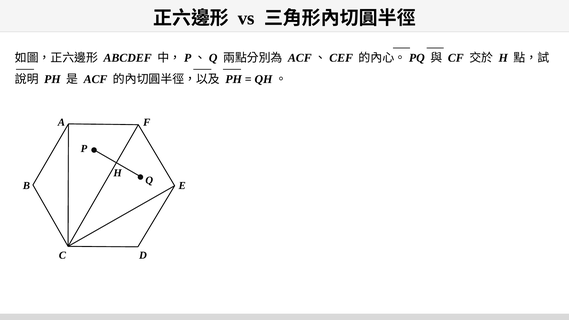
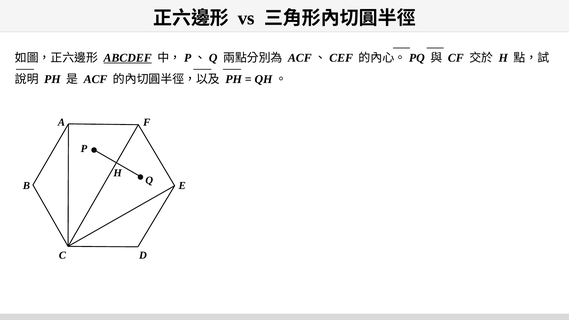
ABCDEF underline: none -> present (128, 58)
